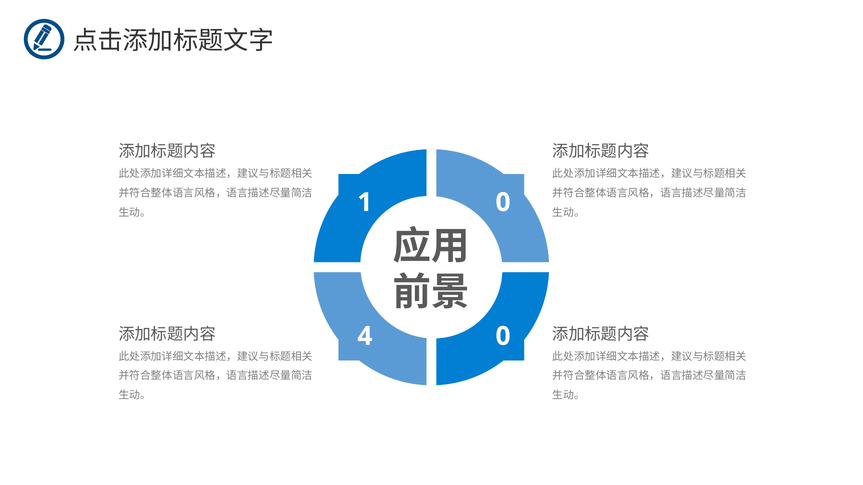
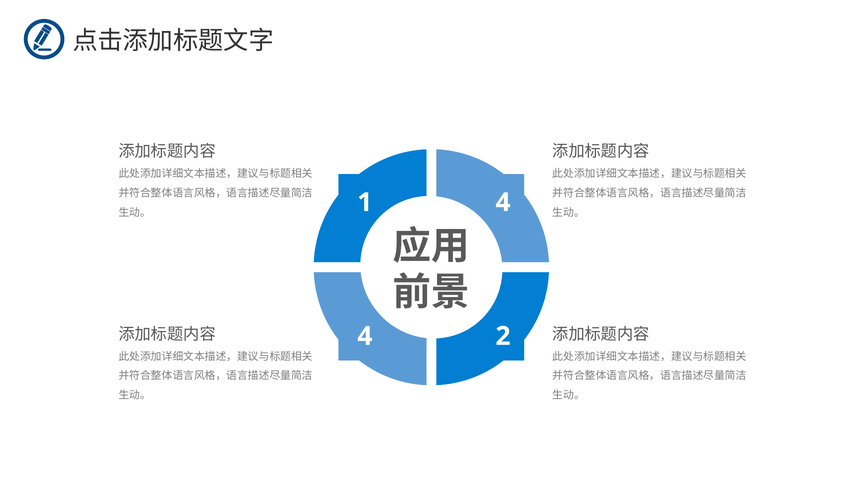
1 0: 0 -> 4 (503, 203)
4 0: 0 -> 2 (503, 336)
